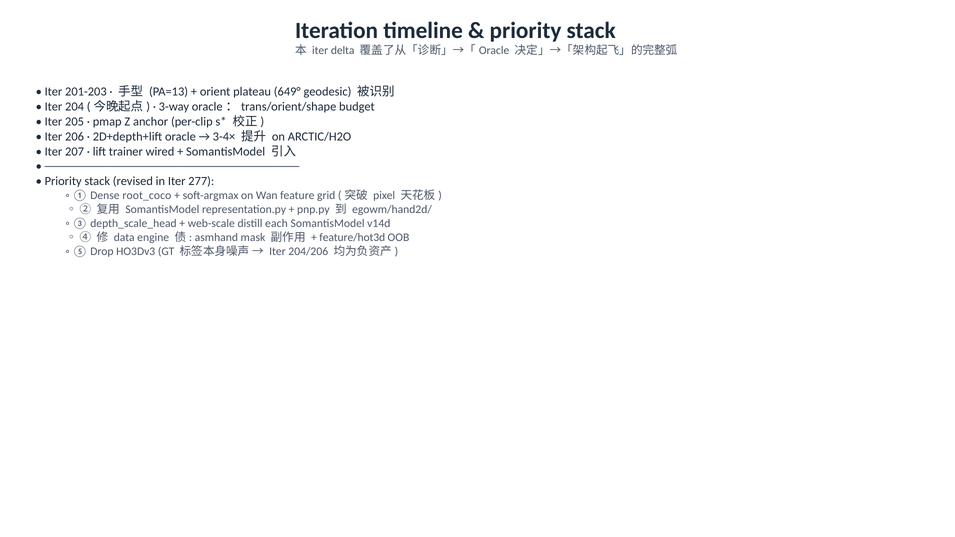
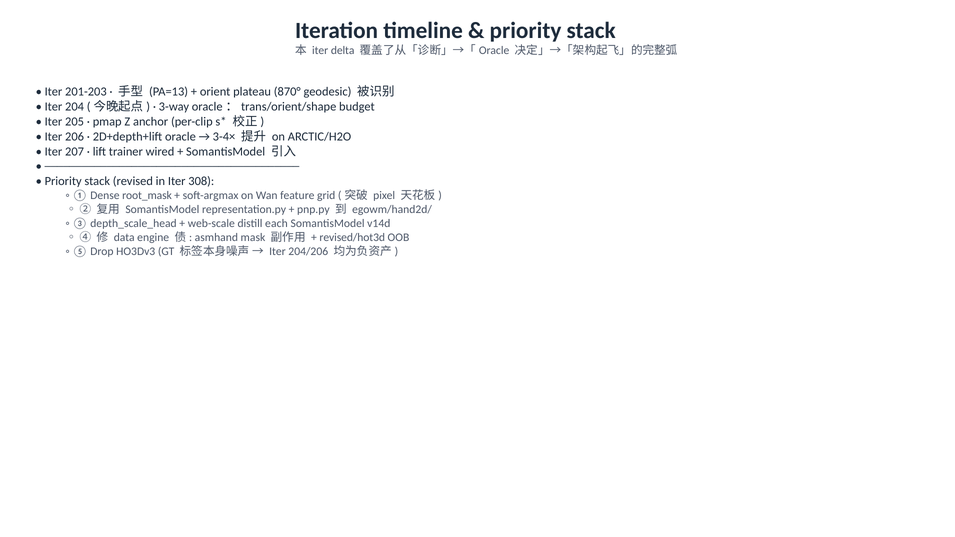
649°: 649° -> 870° (287, 92)
277: 277 -> 308 (201, 181)
root_coco: root_coco -> root_mask (147, 196)
feature/hot3d: feature/hot3d -> revised/hot3d (352, 238)
